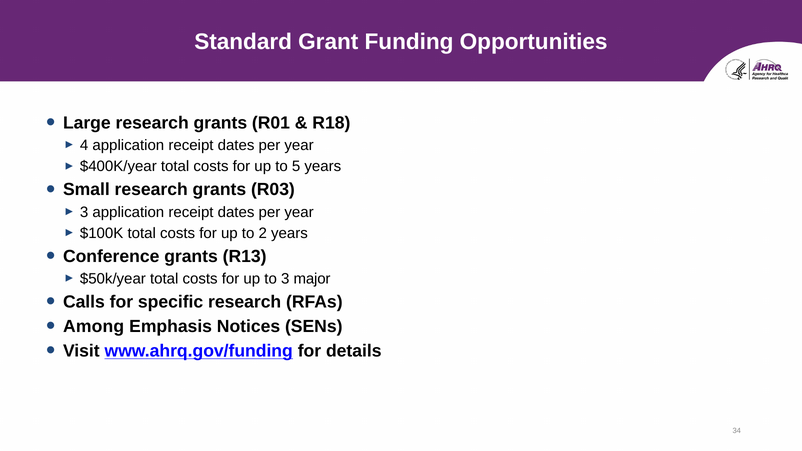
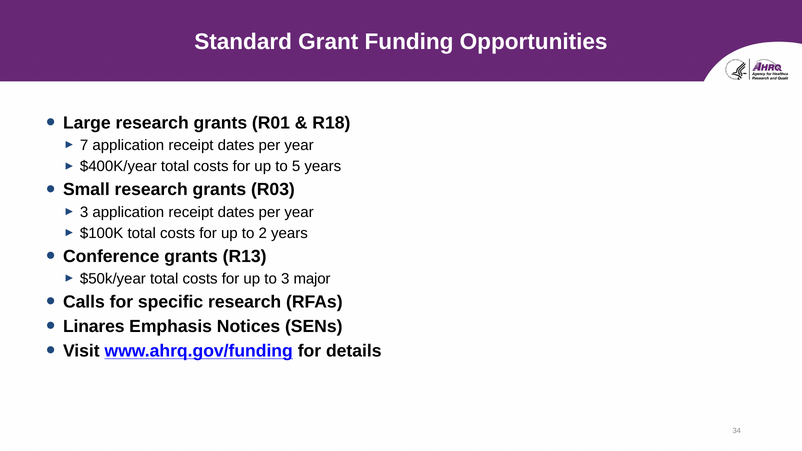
4: 4 -> 7 (84, 145)
Among: Among -> Linares (94, 327)
